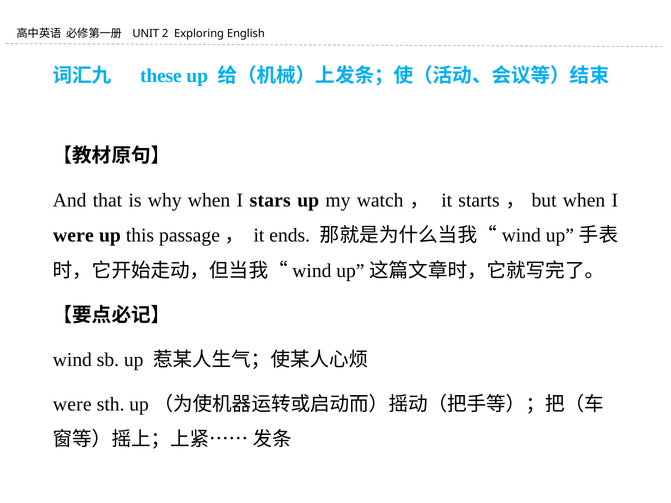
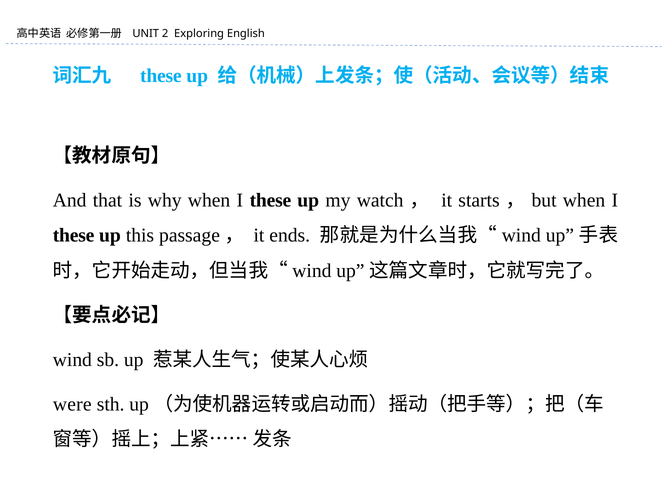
why when I stars: stars -> these (270, 200)
were: were -> these (74, 236)
